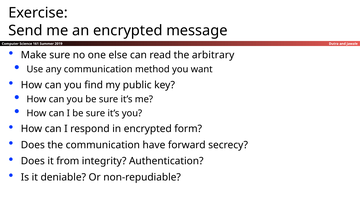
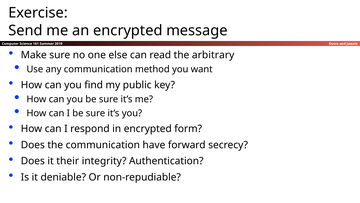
from: from -> their (68, 161)
